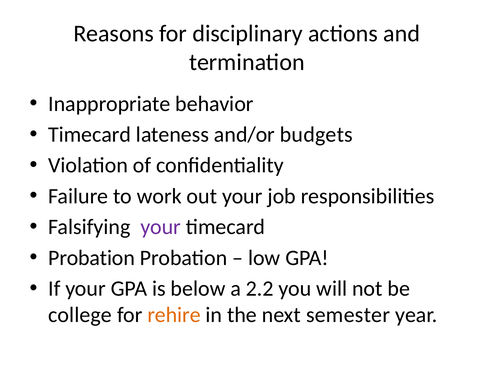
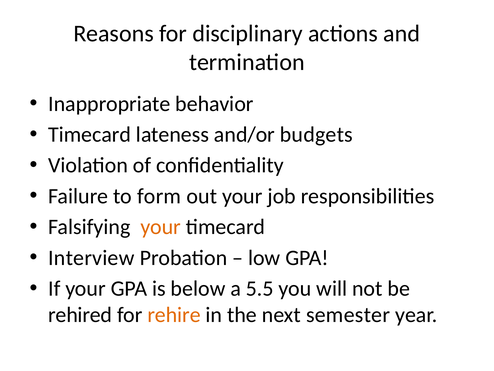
work: work -> form (159, 196)
your colour: purple -> orange (161, 227)
Probation: Probation -> Interview (91, 257)
2.2: 2.2 -> 5.5 (260, 288)
college: college -> rehired (80, 315)
